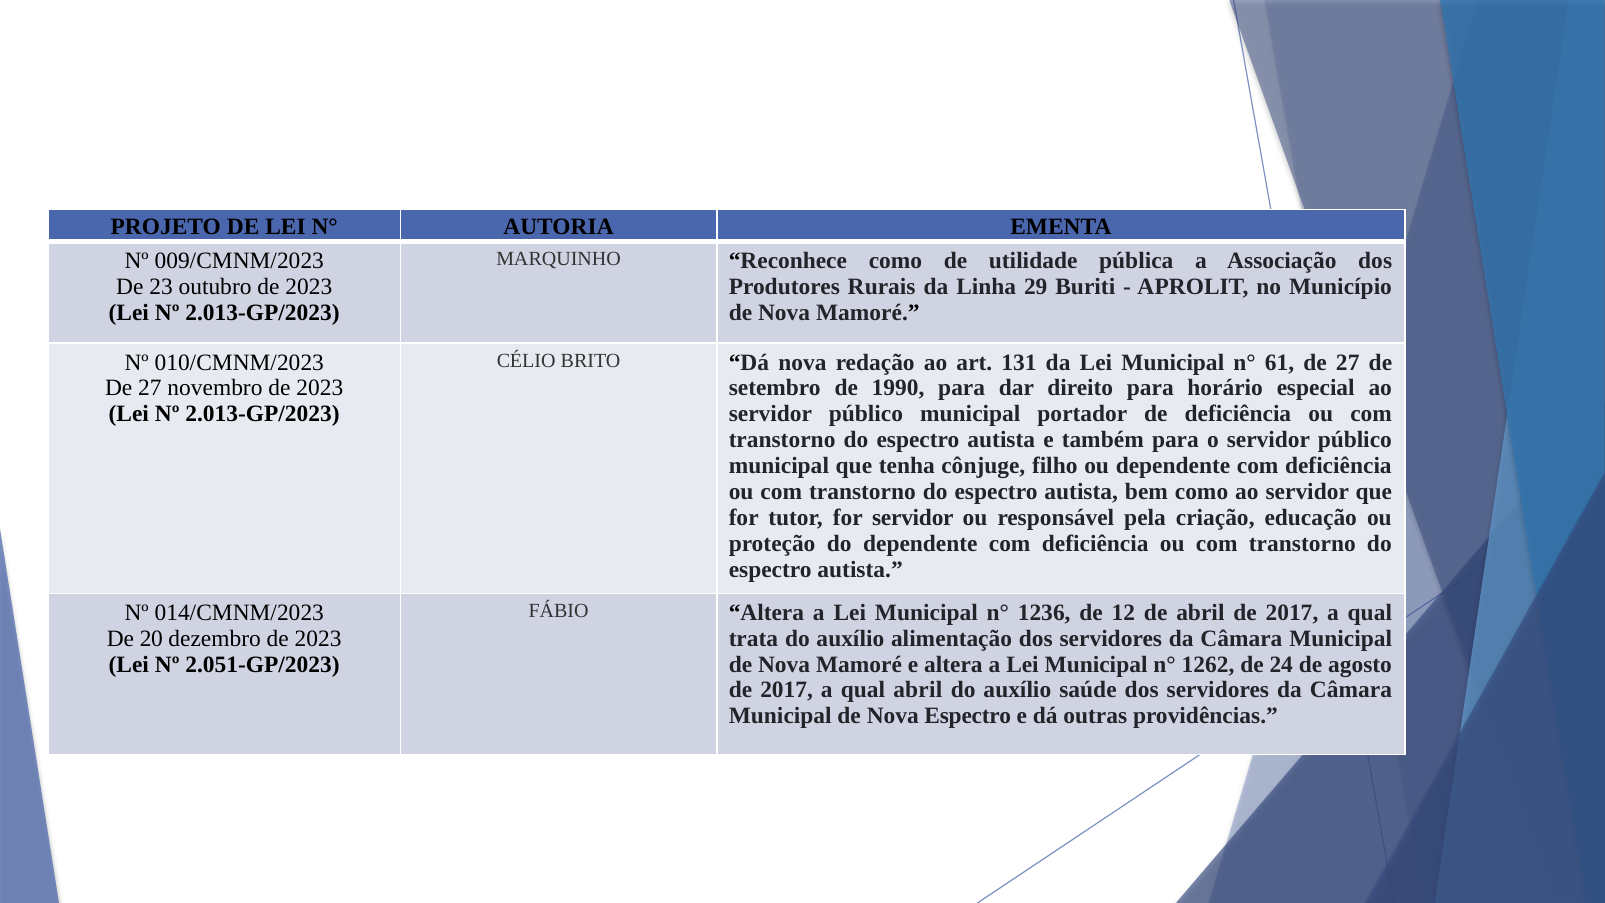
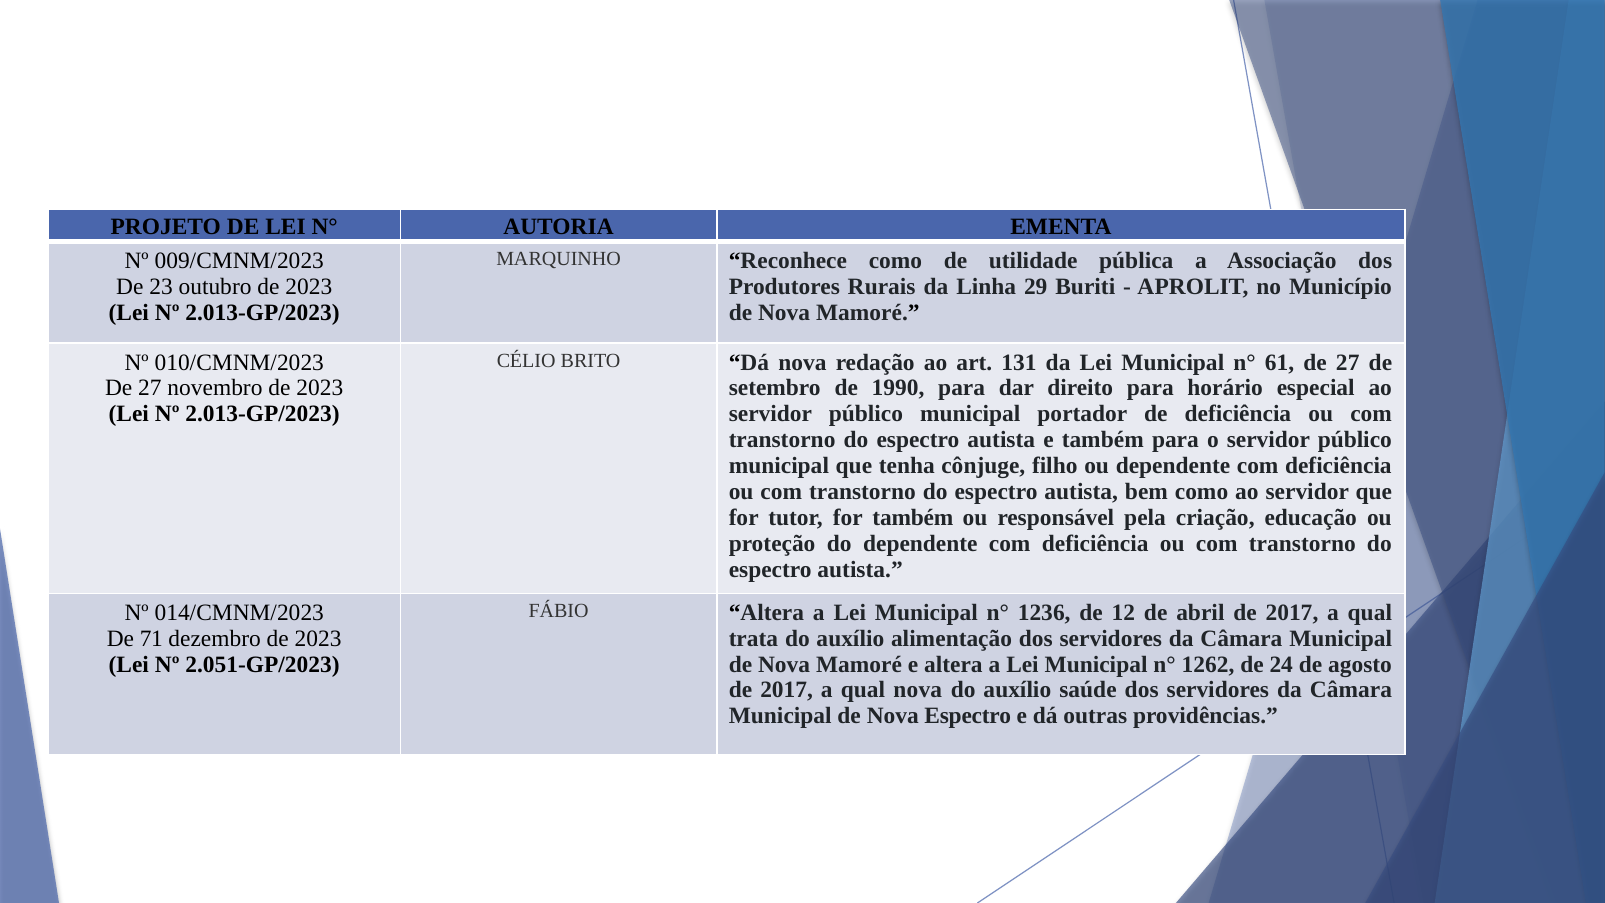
for servidor: servidor -> também (913, 518)
20: 20 -> 71 (151, 638)
qual abril: abril -> nova (918, 690)
